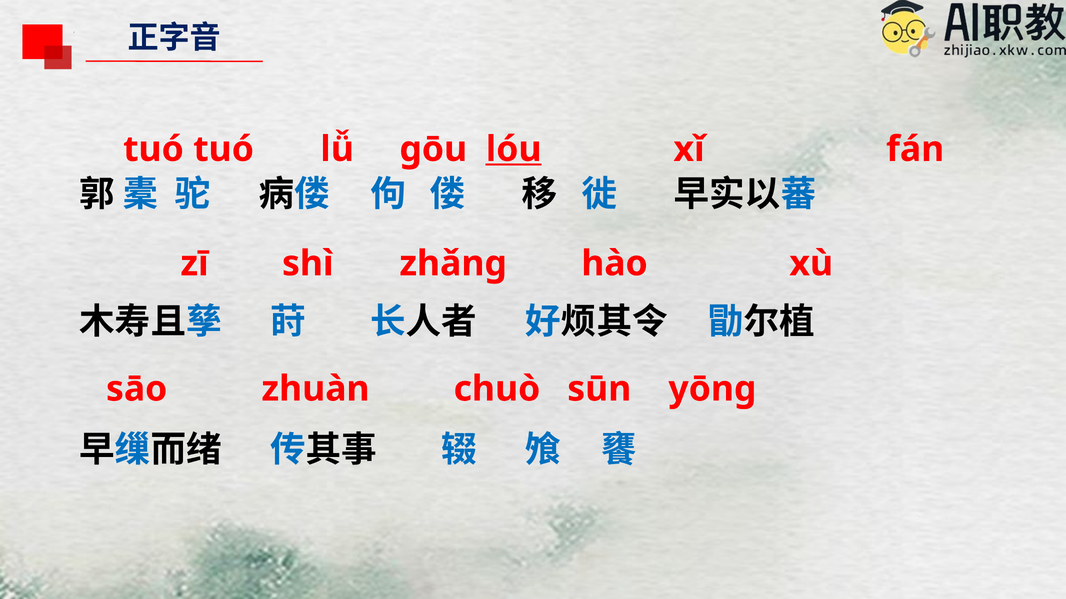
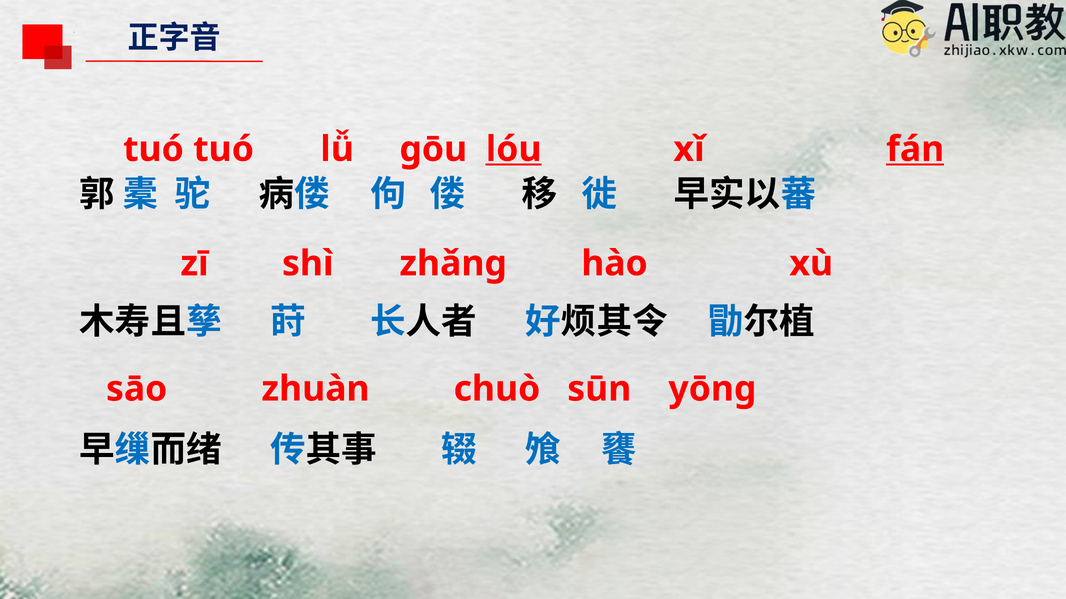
fán underline: none -> present (915, 149)
